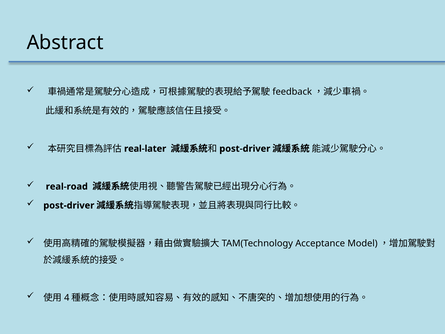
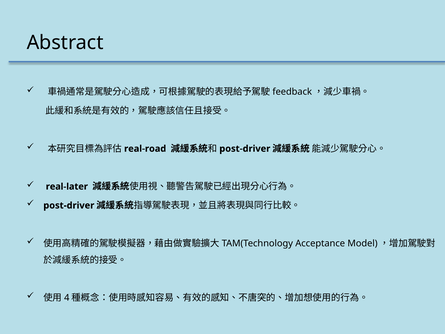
real-later: real-later -> real-road (145, 149)
real-road: real-road -> real-later (67, 186)
